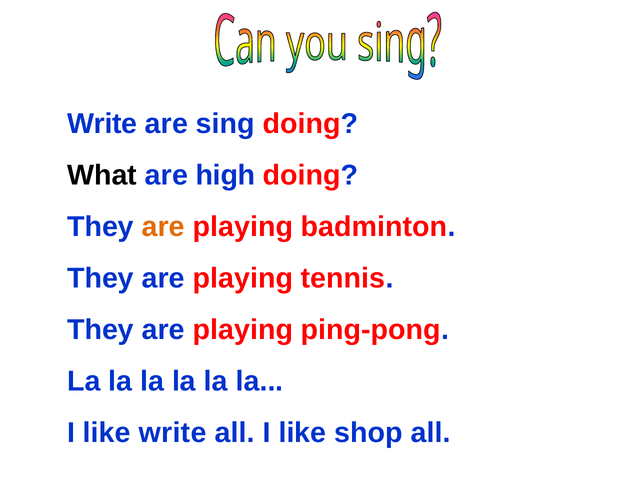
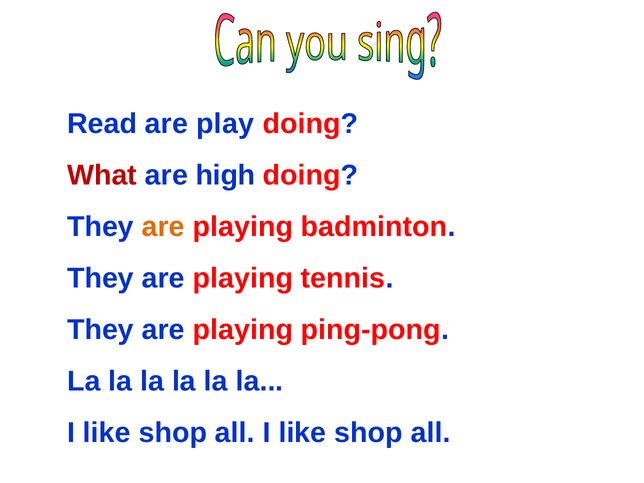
Write: Write -> Read (102, 124)
sing: sing -> play (225, 124)
What colour: black -> red (102, 175)
write: write -> shop (173, 433)
